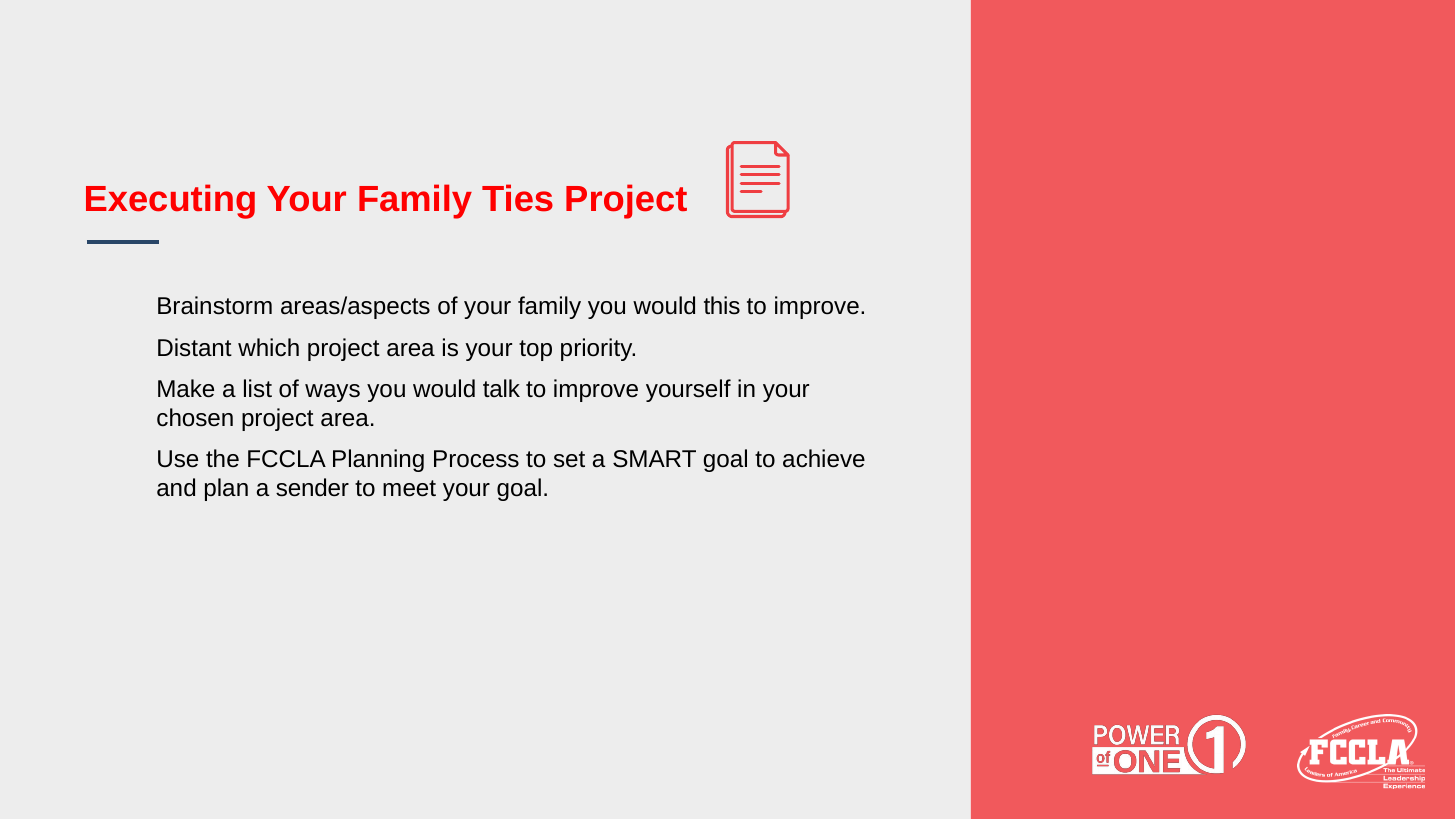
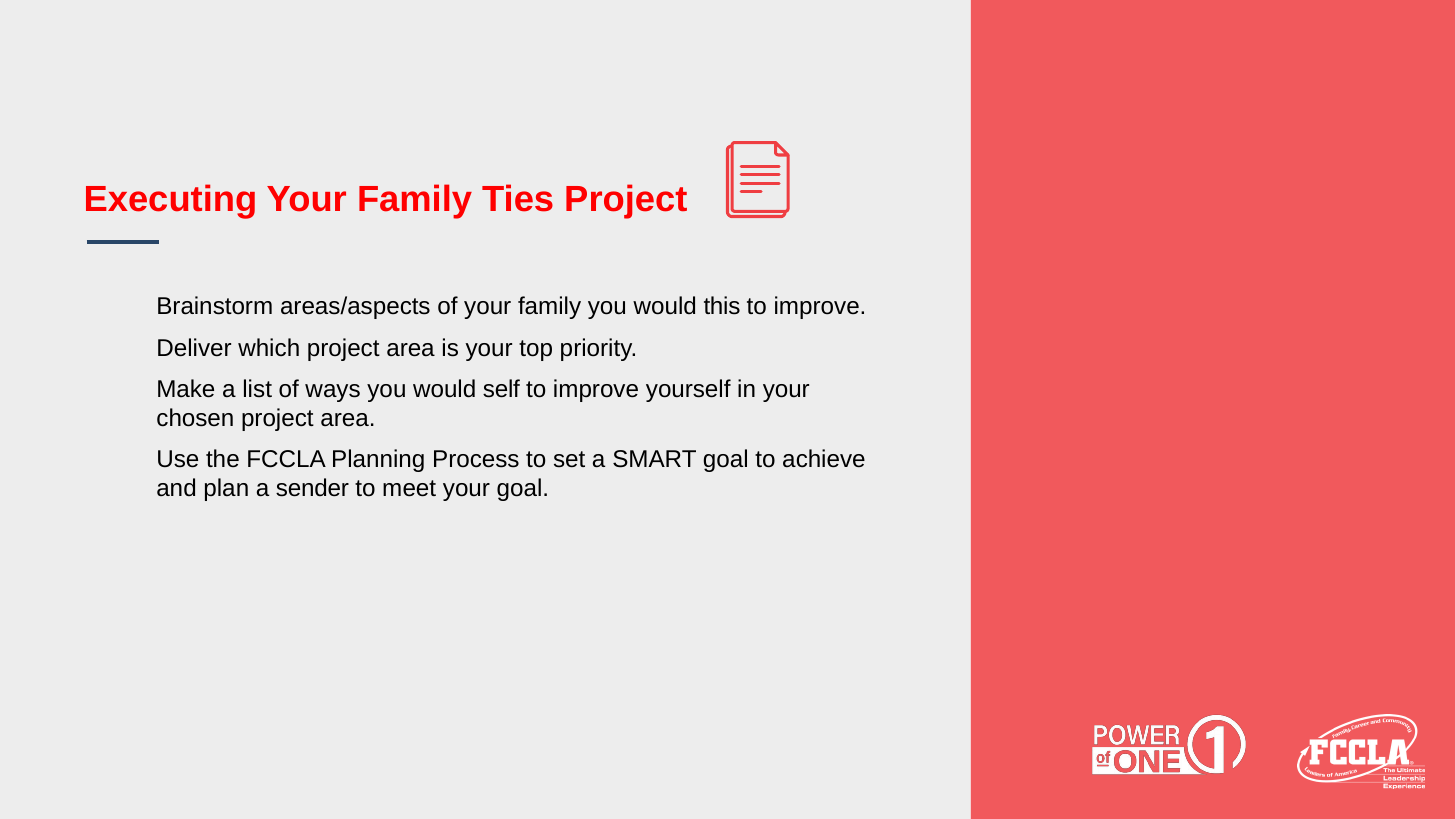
Distant: Distant -> Deliver (194, 348)
talk: talk -> self (501, 389)
